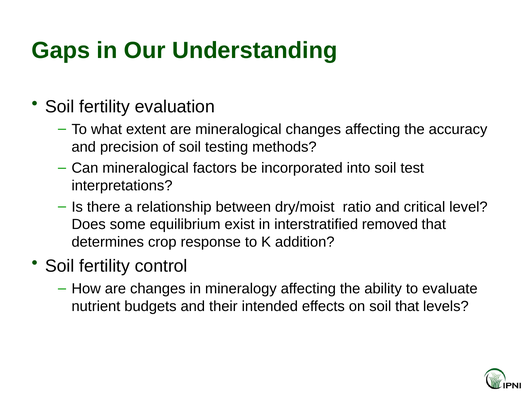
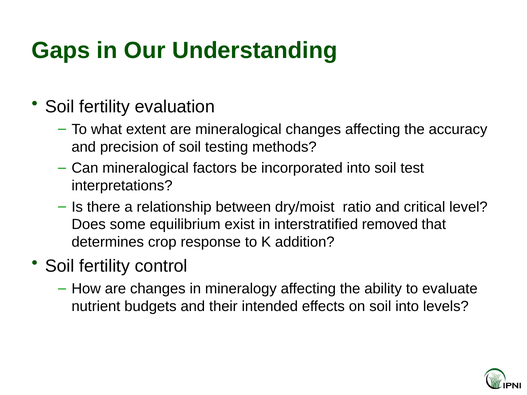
soil that: that -> into (407, 306)
